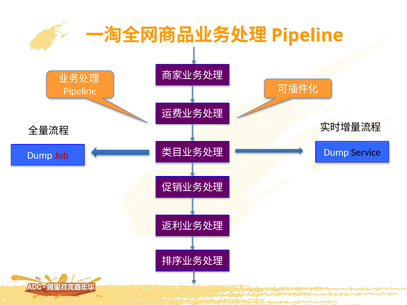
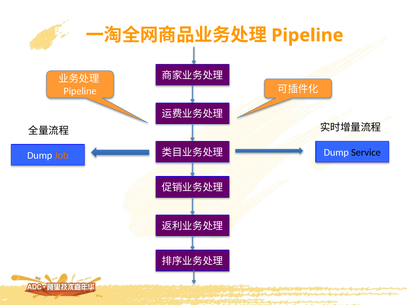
Job colour: red -> orange (61, 156)
